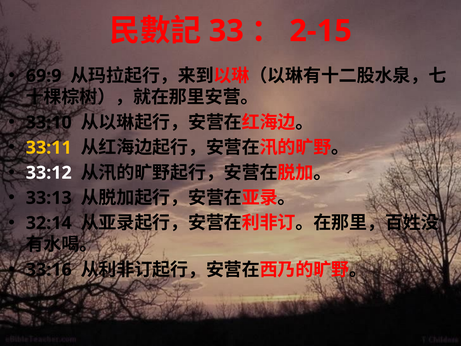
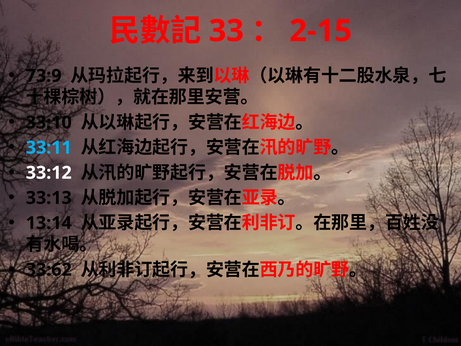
69:9: 69:9 -> 73:9 (44, 76)
33:11 colour: yellow -> light blue (49, 148)
32:14: 32:14 -> 13:14 (49, 223)
33:16: 33:16 -> 33:62 (49, 270)
